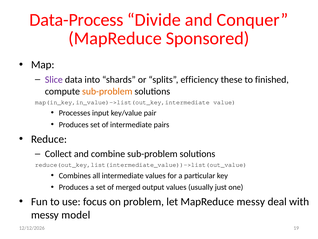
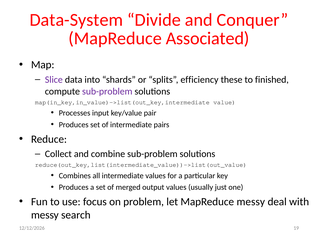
Data-Process: Data-Process -> Data-System (76, 20)
Sponsored: Sponsored -> Associated (208, 38)
sub-problem colour: orange -> purple (107, 91)
model: model -> search (76, 215)
